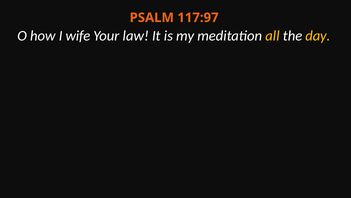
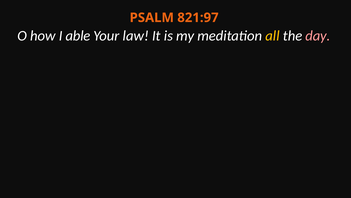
117:97: 117:97 -> 821:97 (198, 18)
wife: wife -> able (78, 36)
day colour: yellow -> pink (318, 36)
